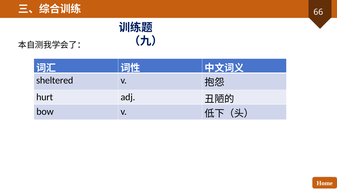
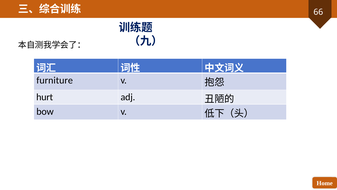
sheltered: sheltered -> furniture (55, 80)
